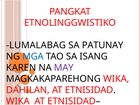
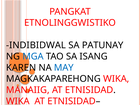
LUMALABAG: LUMALABAG -> INDIBIDWAL (36, 45)
MAY colour: purple -> blue (64, 68)
DAHILAN: DAHILAN -> MANAIIG (28, 90)
